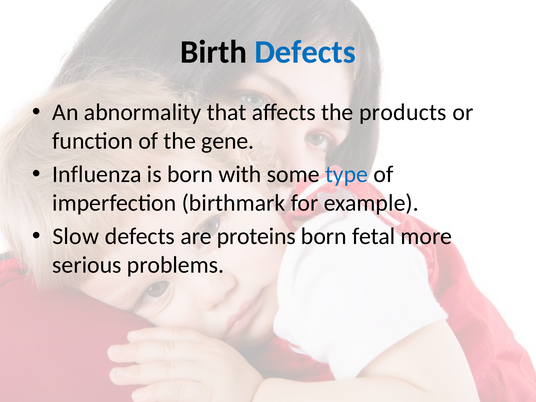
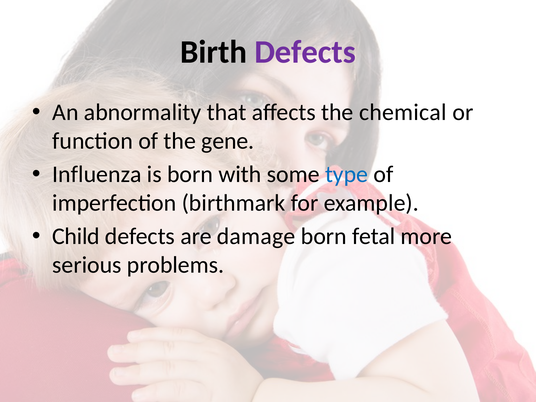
Defects colour: blue -> purple (305, 52)
products: products -> chemical (403, 112)
Slow: Slow -> Child (76, 236)
proteins: proteins -> damage (256, 236)
